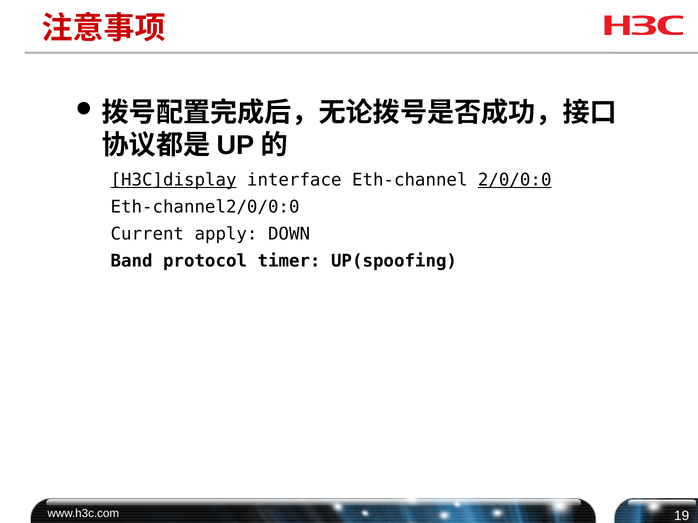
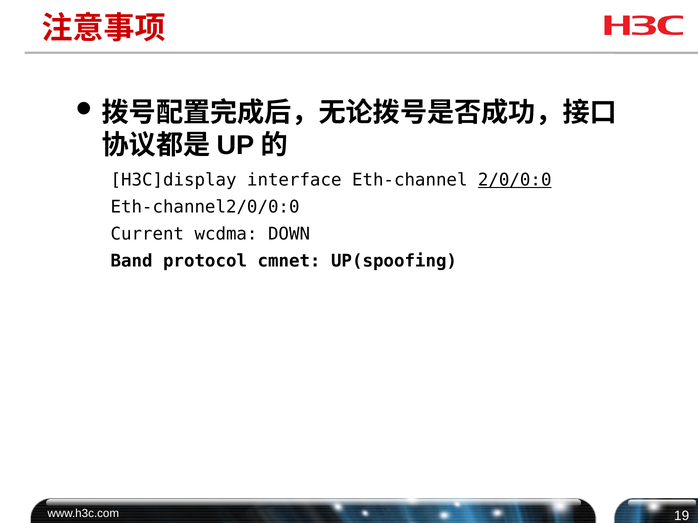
H3C]display underline: present -> none (174, 180)
apply: apply -> wcdma (226, 234)
timer: timer -> cmnet (289, 261)
